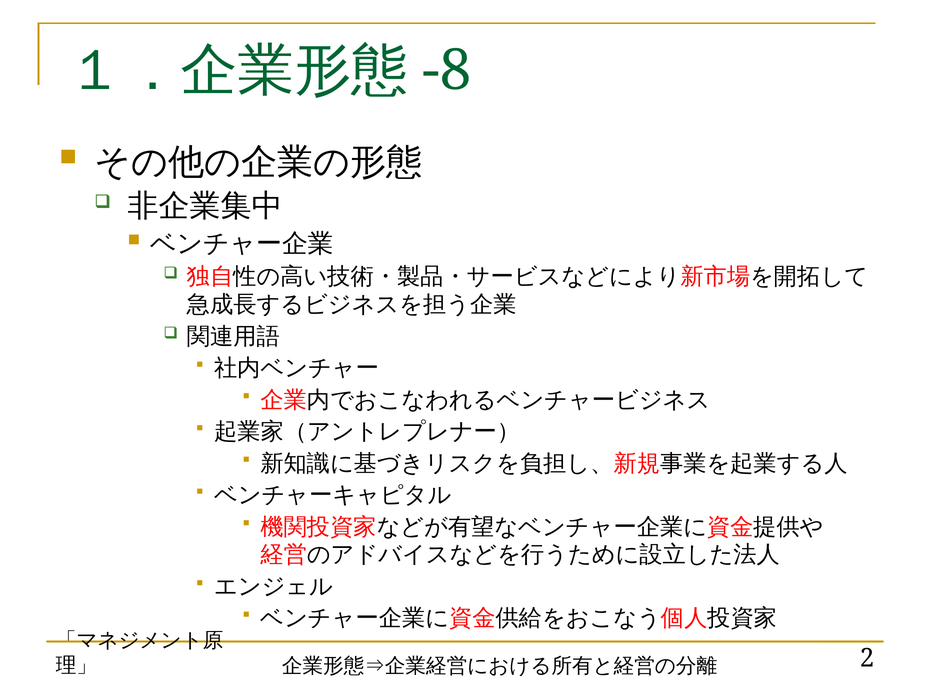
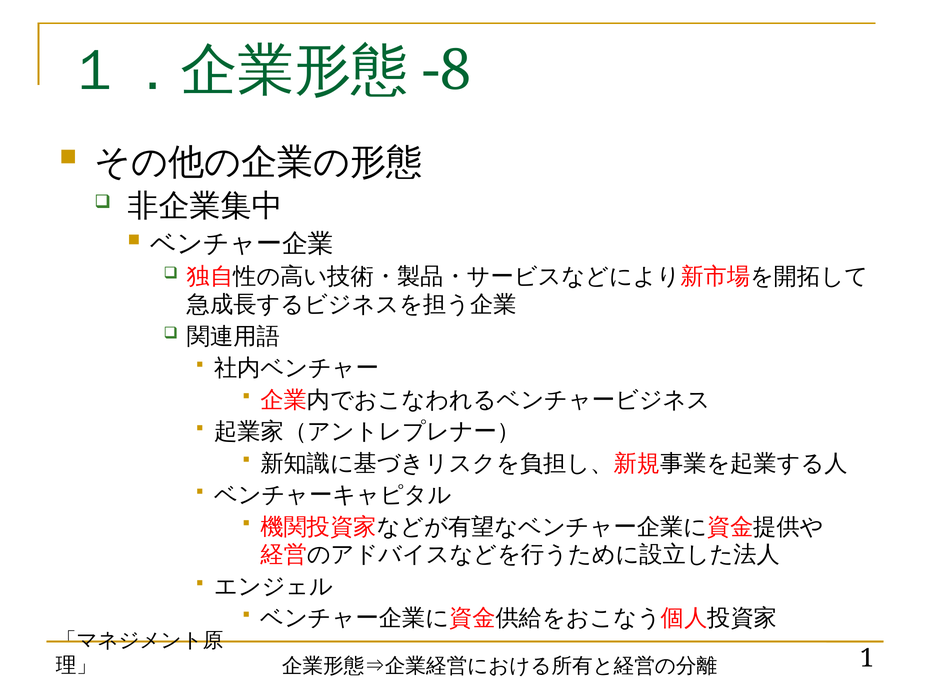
2: 2 -> 1 (867, 659)
